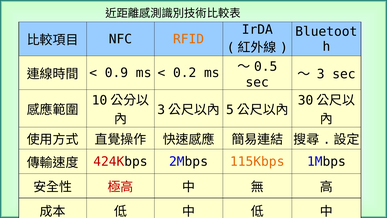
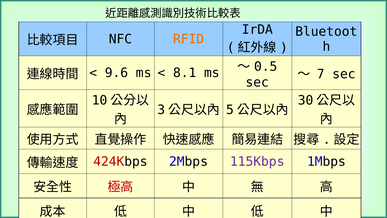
0.9: 0.9 -> 9.6 (117, 73)
0.2: 0.2 -> 8.1 (185, 73)
3: 3 -> 7 (321, 74)
115Kbps colour: orange -> purple (257, 161)
